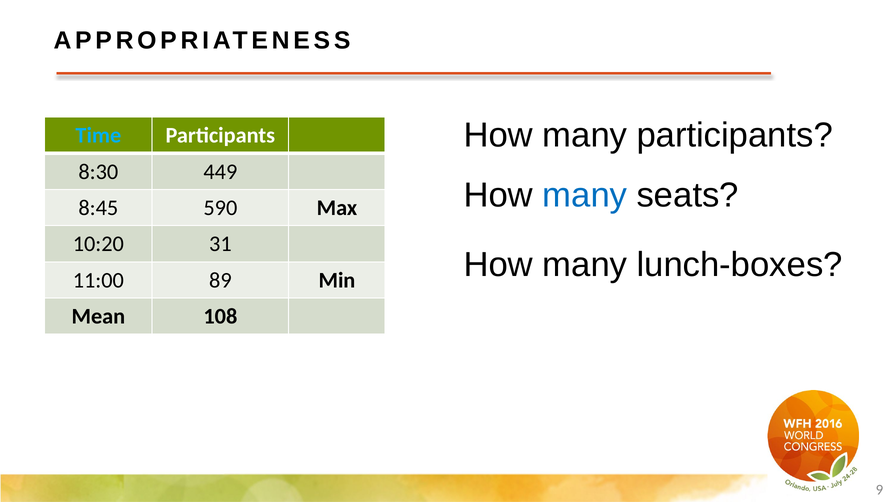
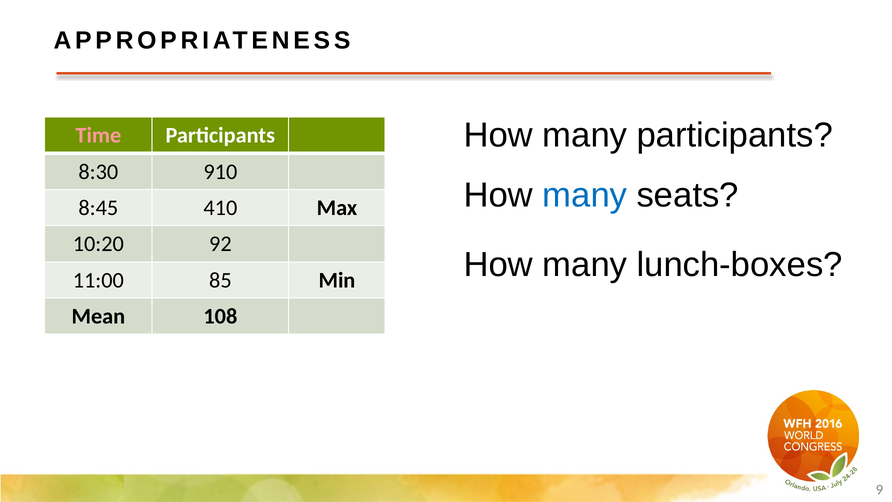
Time colour: light blue -> pink (98, 135)
449: 449 -> 910 (220, 172)
590: 590 -> 410 (220, 208)
31: 31 -> 92 (220, 244)
89: 89 -> 85 (220, 280)
